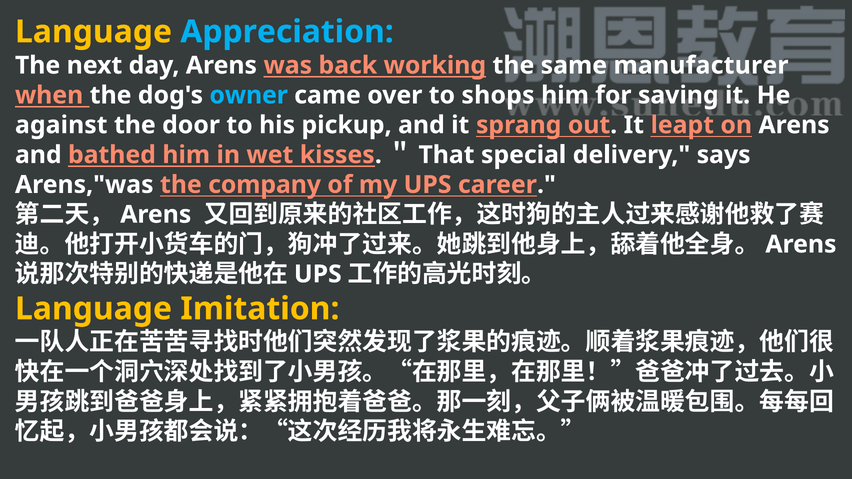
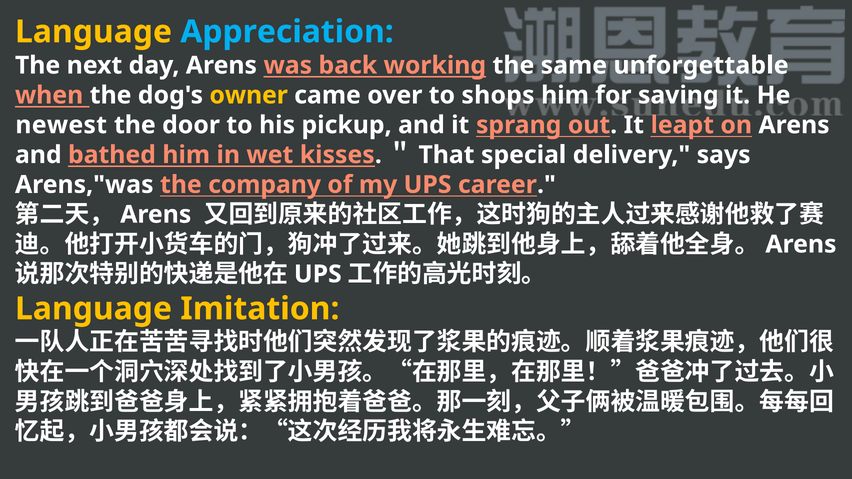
manufacturer: manufacturer -> unforgettable (701, 65)
owner colour: light blue -> yellow (249, 95)
against: against -> newest (61, 125)
